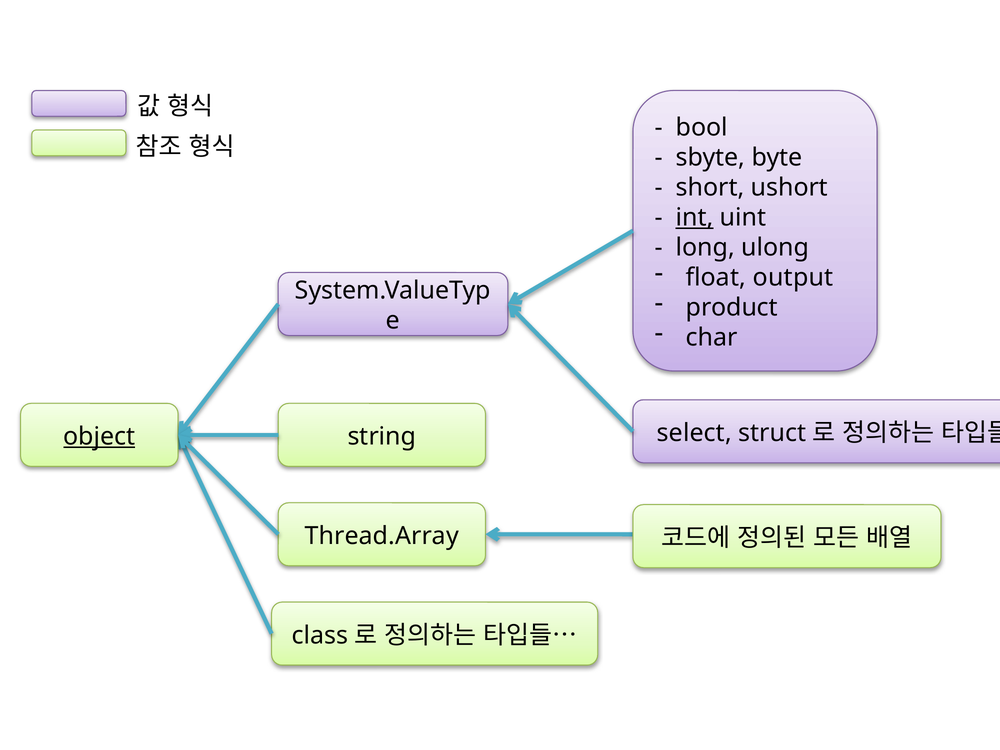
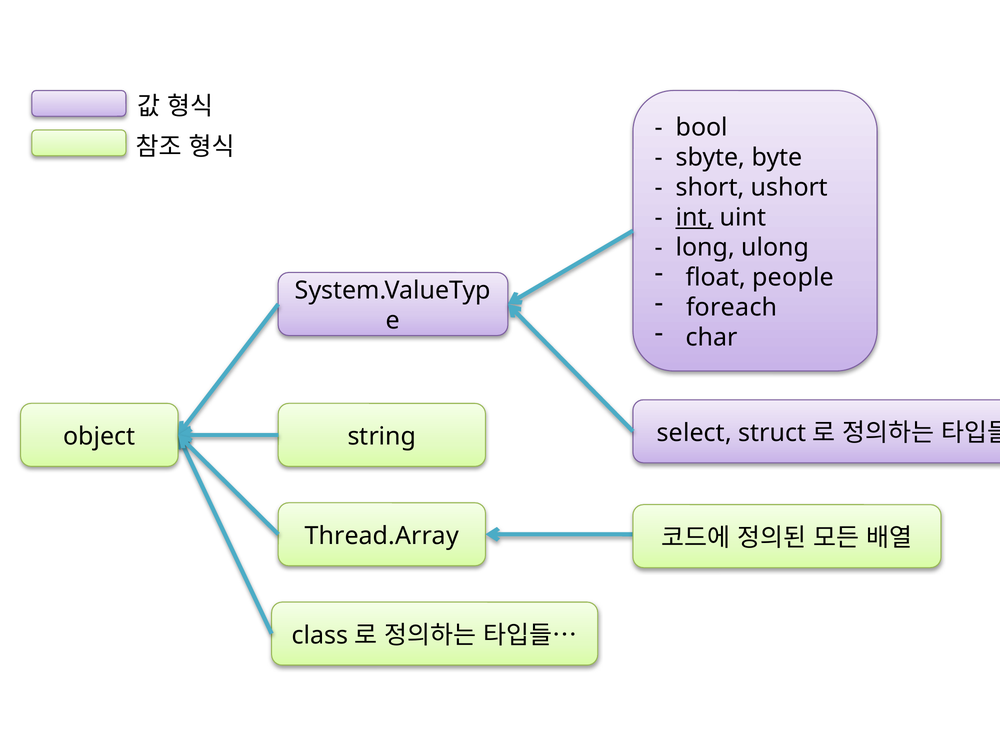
output: output -> people (793, 277)
product: product -> foreach (732, 307)
object underline: present -> none (99, 437)
